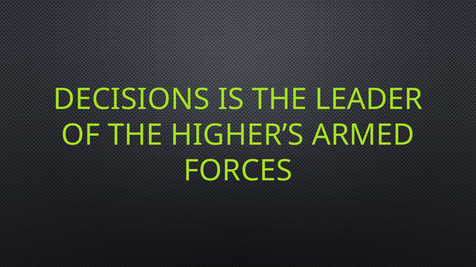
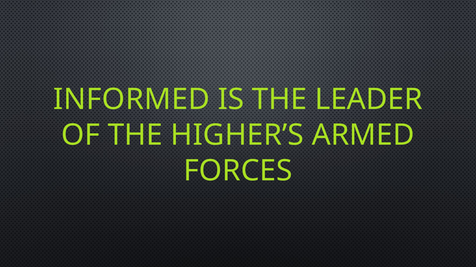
DECISIONS: DECISIONS -> INFORMED (132, 100)
